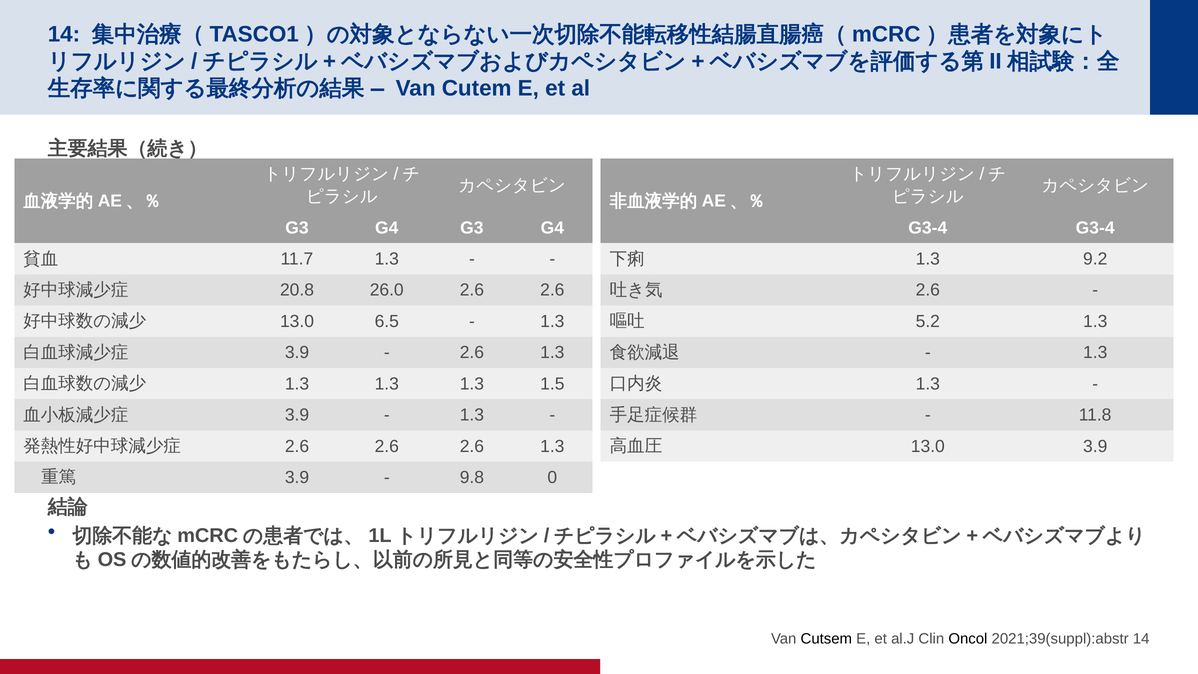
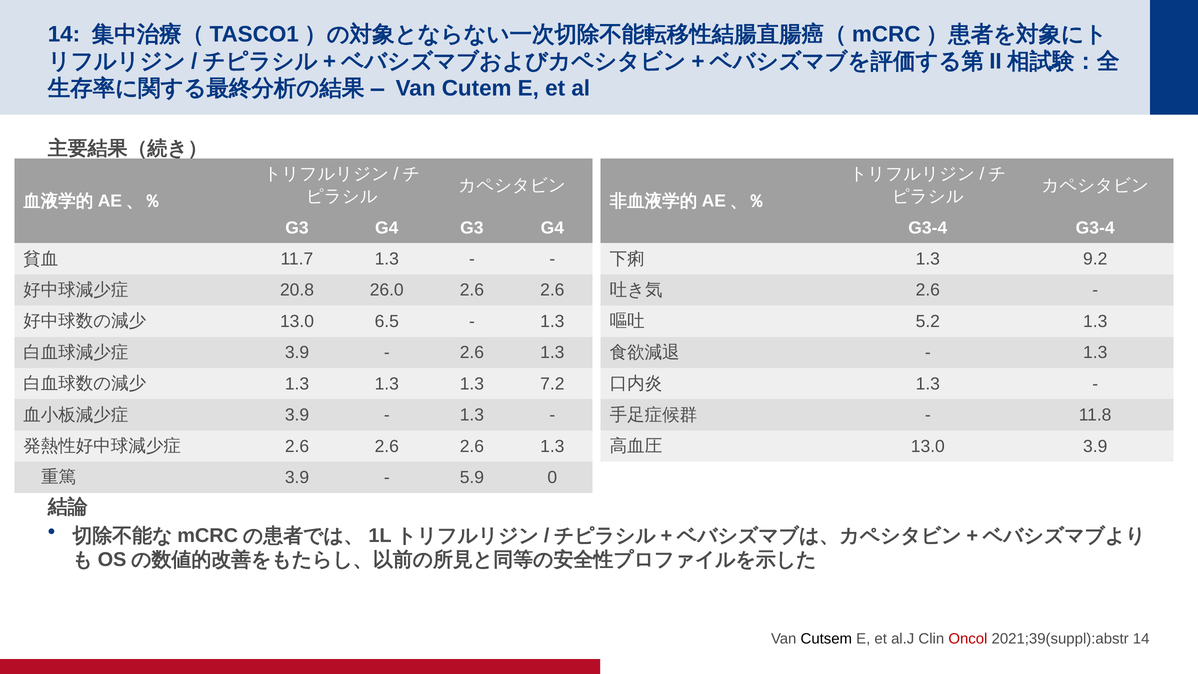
1.5: 1.5 -> 7.2 (552, 384)
9.8: 9.8 -> 5.9 (472, 477)
Oncol colour: black -> red (968, 639)
